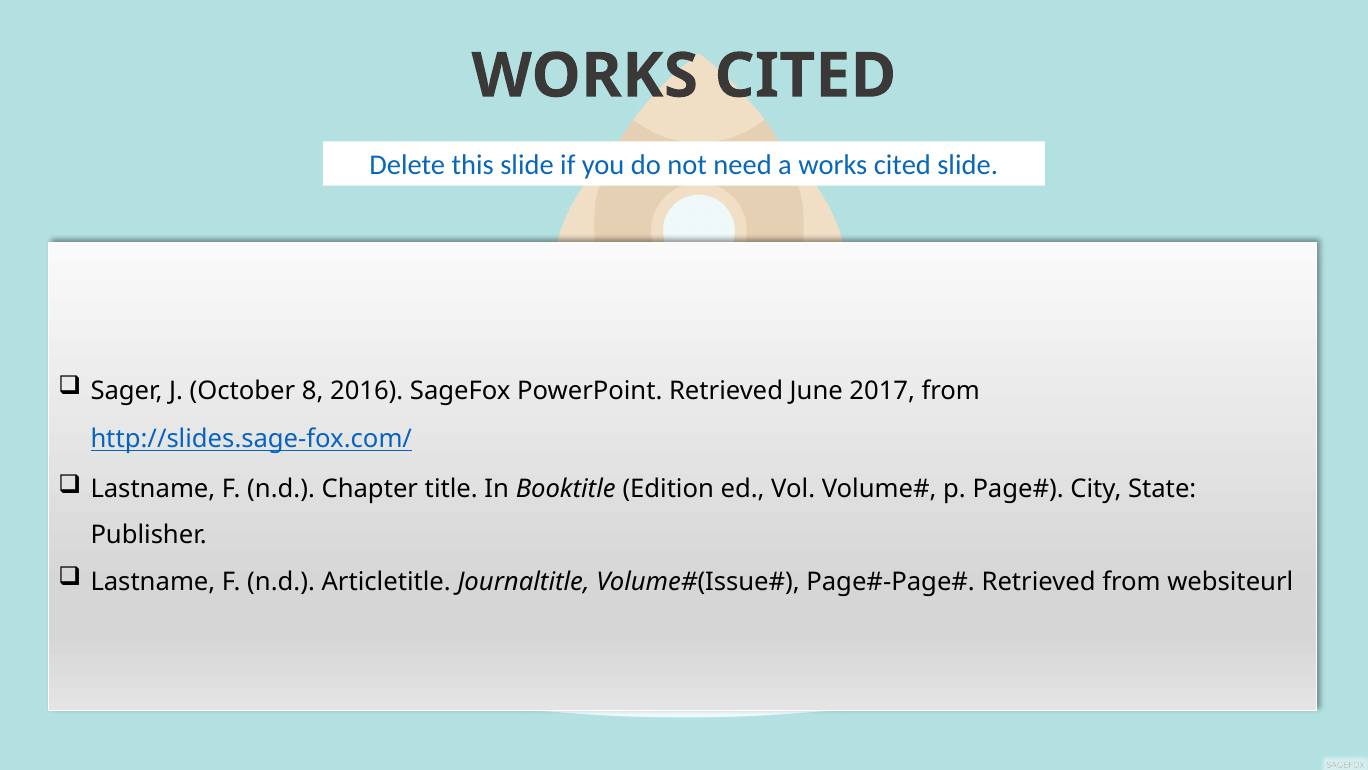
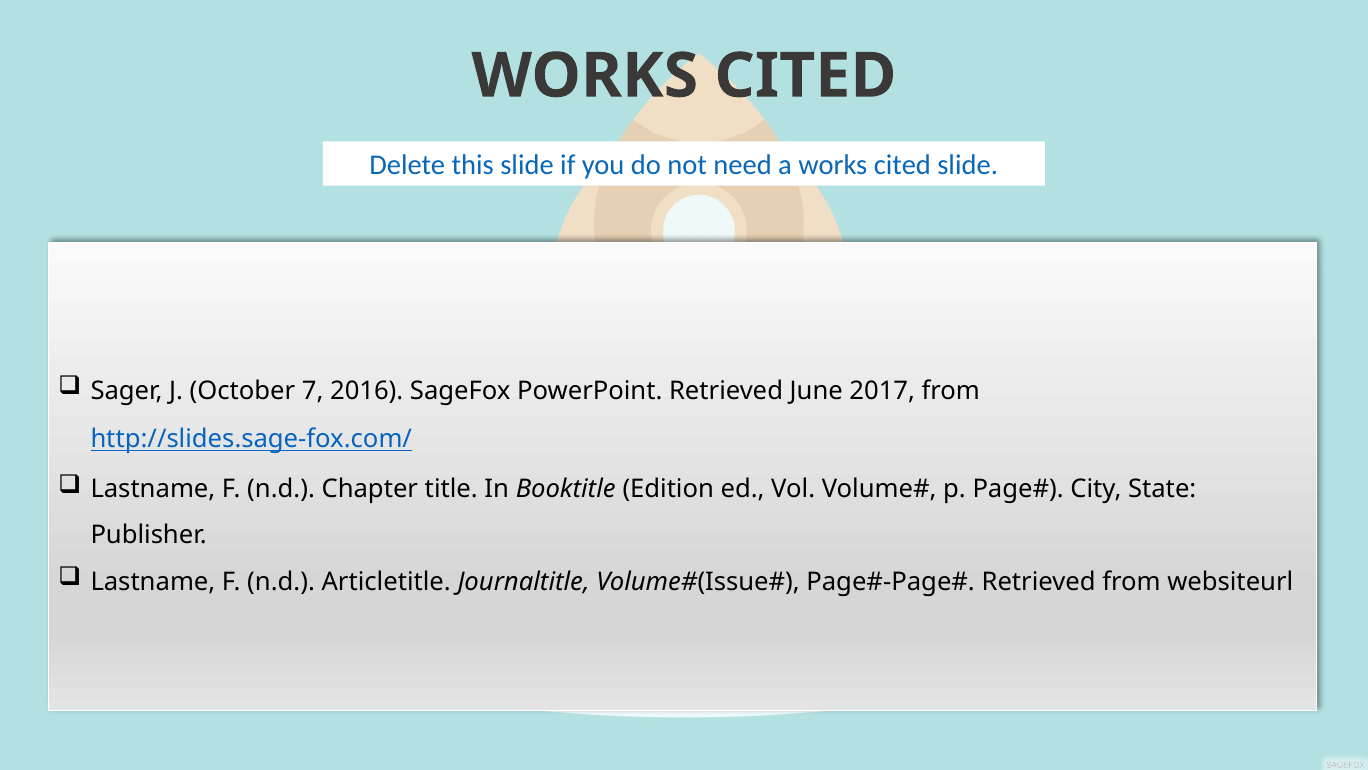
8: 8 -> 7 (313, 390)
